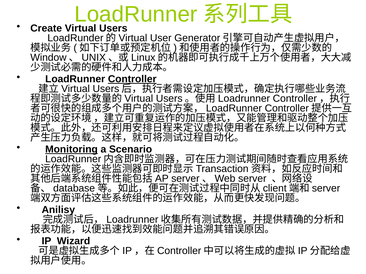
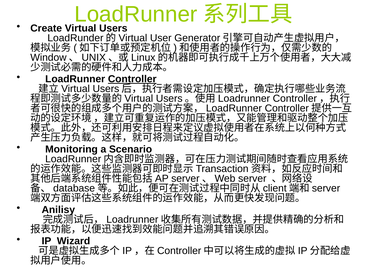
Monitoring underline: present -> none (72, 150)
